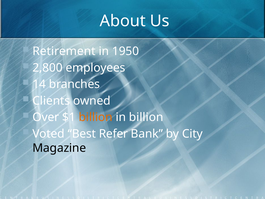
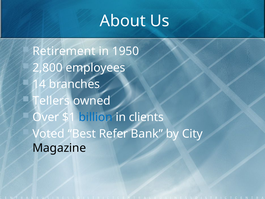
Clients: Clients -> Tellers (51, 101)
billion colour: orange -> blue (96, 117)
in billion: billion -> clients (146, 117)
